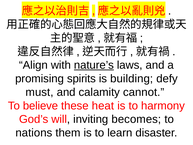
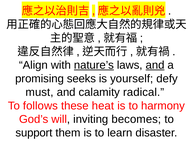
and underline: none -> present (155, 65)
spirits: spirits -> seeks (81, 79)
building: building -> yourself (132, 79)
cannot: cannot -> radical (144, 92)
believe: believe -> follows (40, 106)
nations: nations -> support (34, 133)
